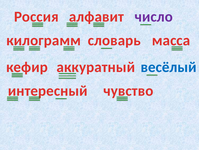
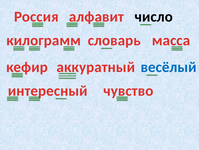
число colour: purple -> black (154, 17)
